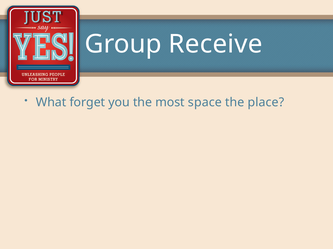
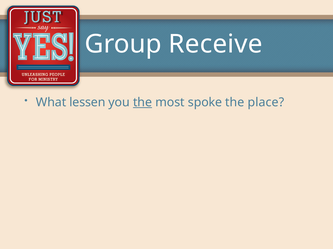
forget: forget -> lessen (87, 103)
the underline: none -> present (143, 103)
space: space -> spoke (205, 103)
